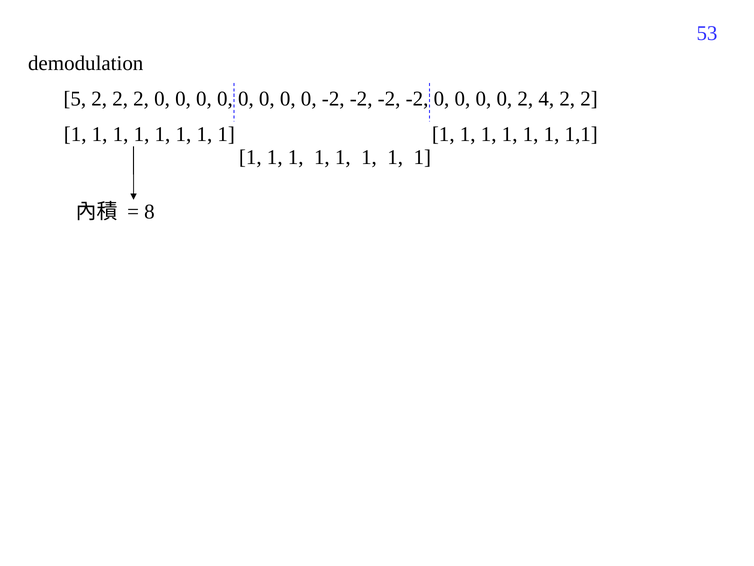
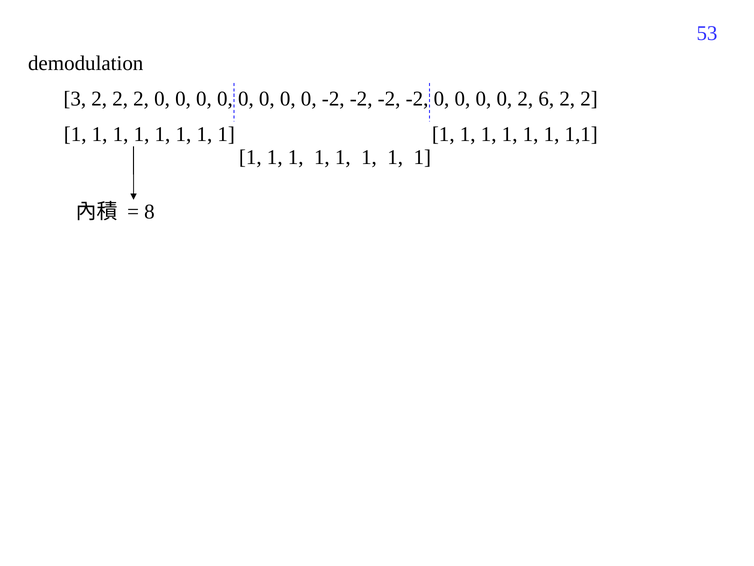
5: 5 -> 3 (75, 99)
4: 4 -> 6 (546, 99)
